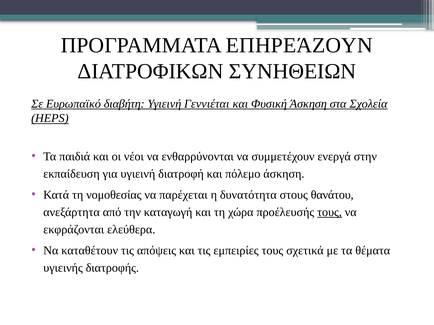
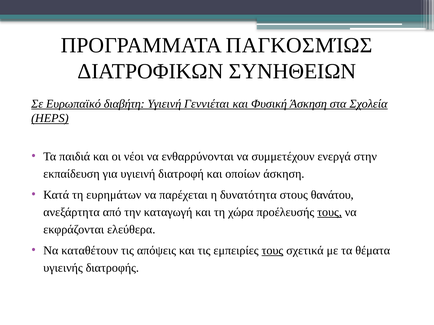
ΕΠΗΡΕΆΖΟΥΝ: ΕΠΗΡΕΆΖΟΥΝ -> ΠΑΓΚΟΣΜΊΩΣ (299, 45)
πόλεμο: πόλεμο -> οποίων (243, 174)
νομοθεσίας: νομοθεσίας -> ευρημάτων (114, 195)
τους underline: none -> present (272, 251)
